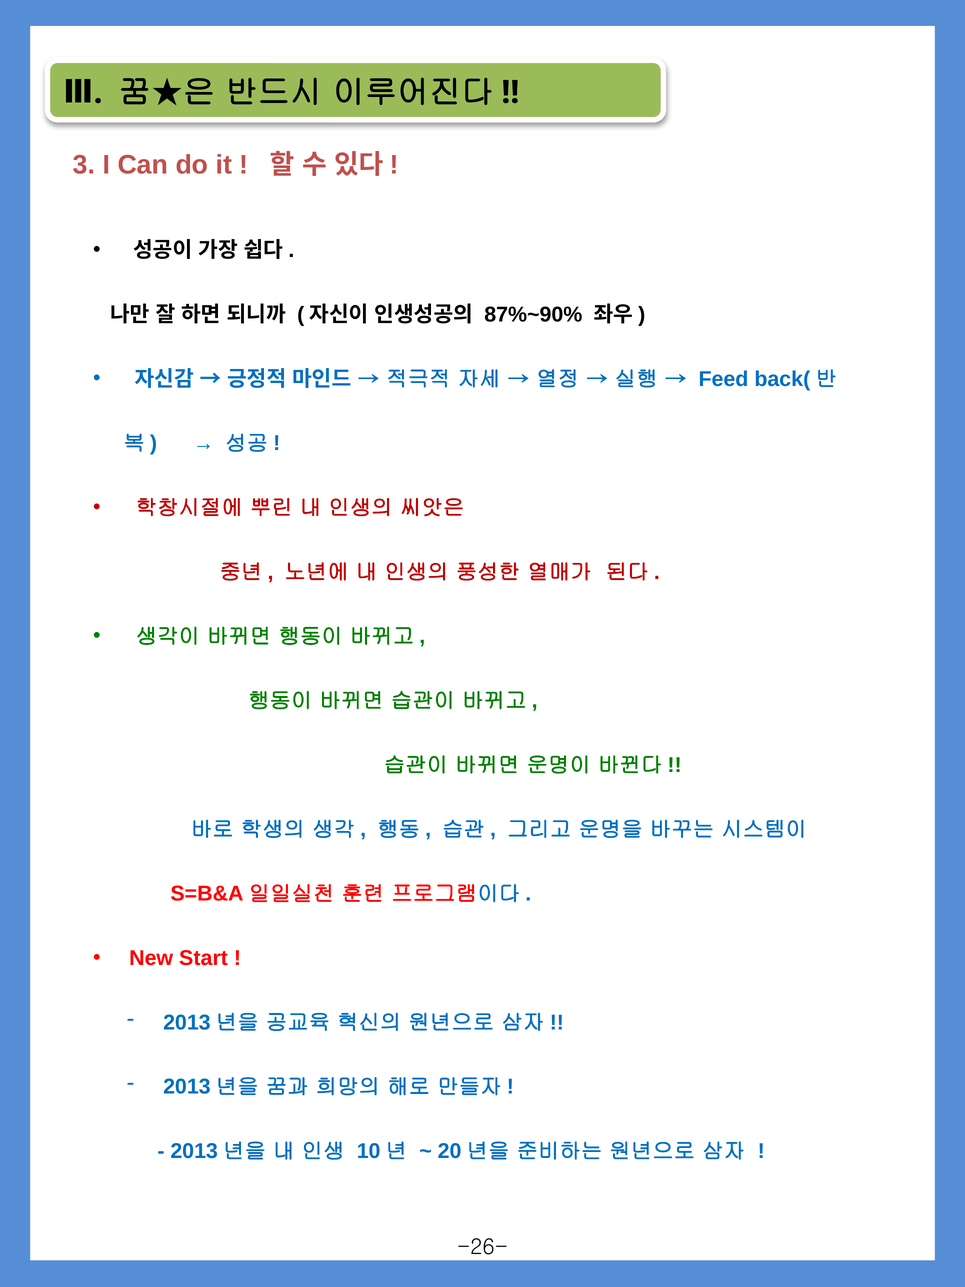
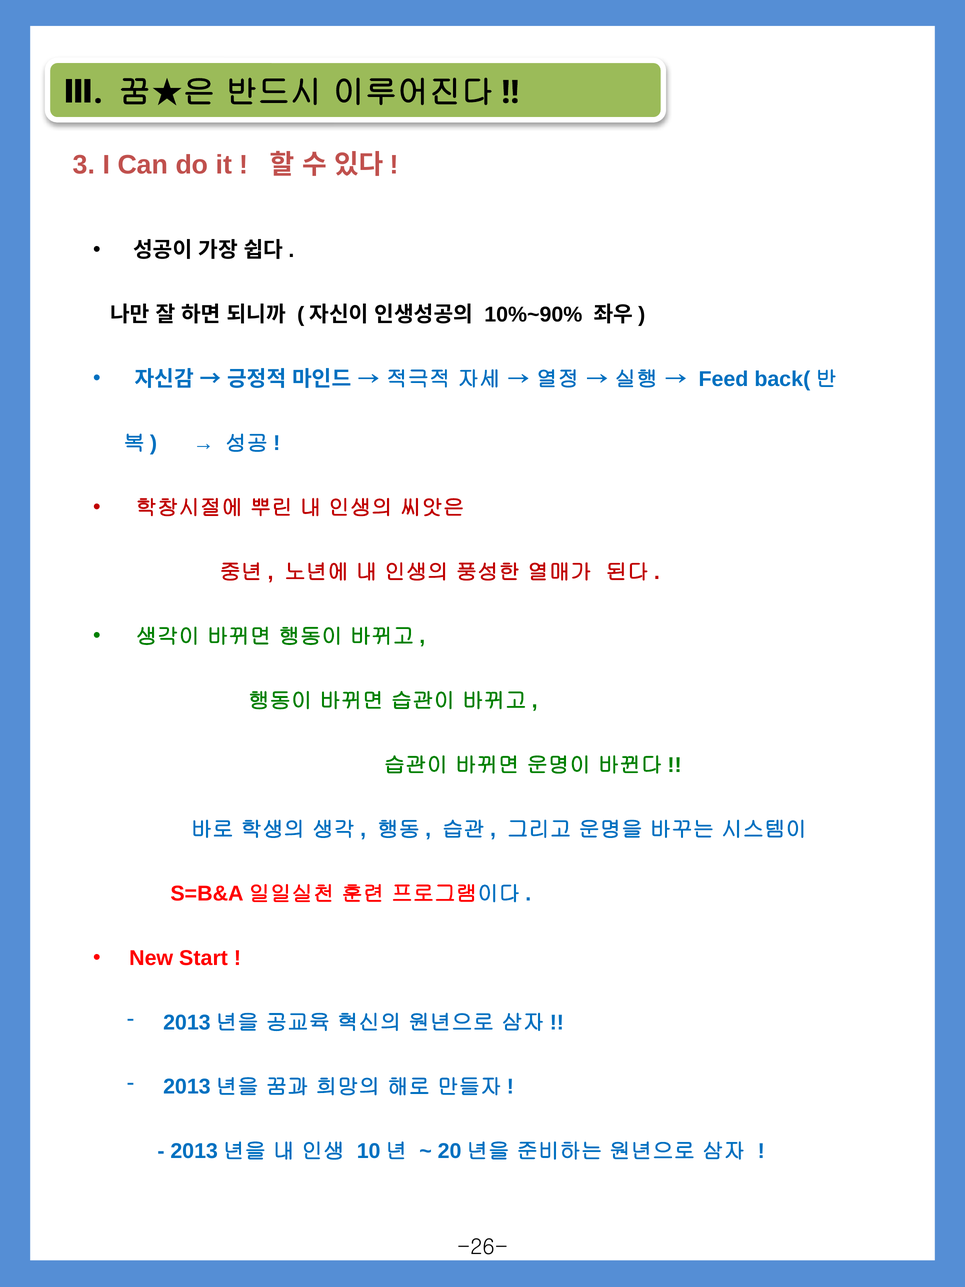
87%~90%: 87%~90% -> 10%~90% (533, 315)
